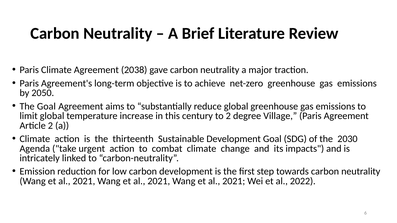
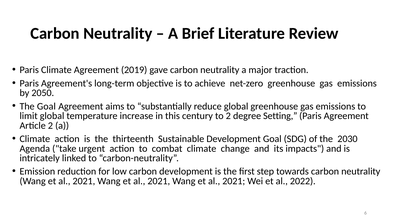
2038: 2038 -> 2019 (134, 70)
Village: Village -> Setting (280, 116)
